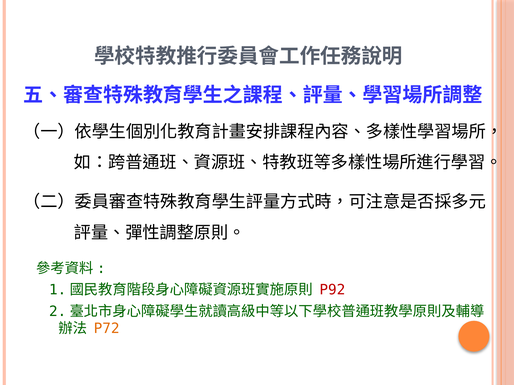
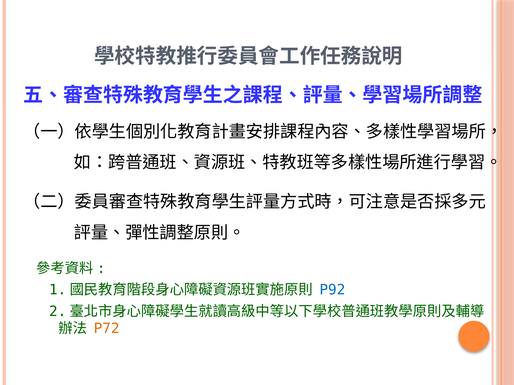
P92 colour: red -> blue (332, 290)
